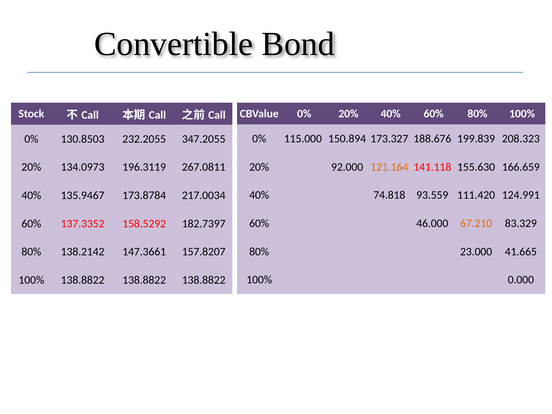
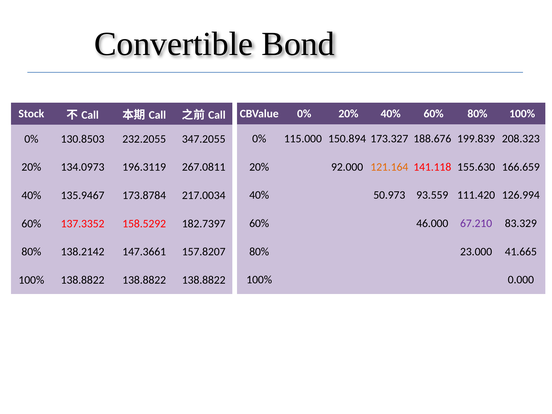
74.818: 74.818 -> 50.973 (389, 195)
124.991: 124.991 -> 126.994 (521, 195)
67.210 colour: orange -> purple (476, 223)
